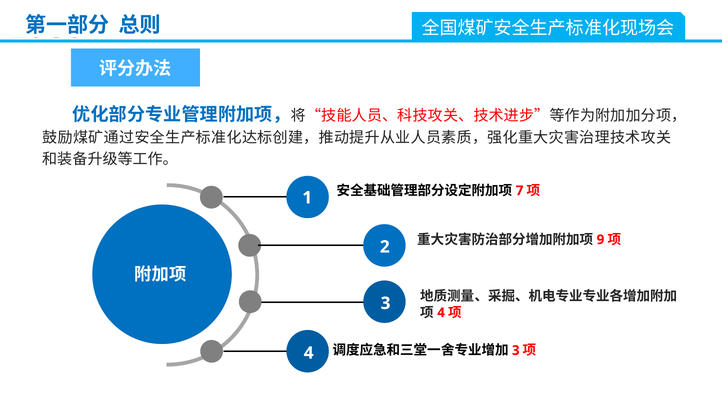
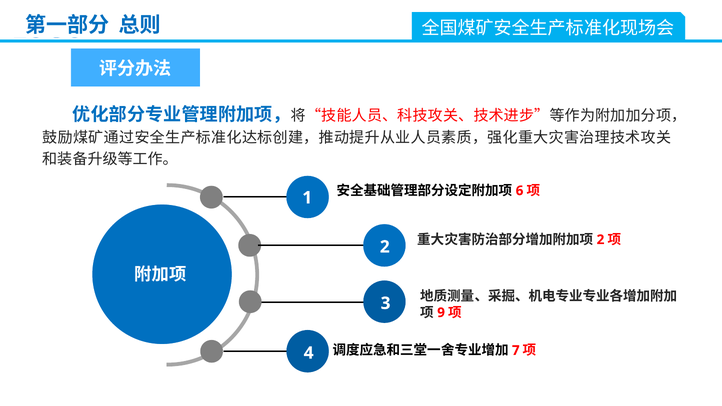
7: 7 -> 6 (520, 191)
9: 9 -> 2 (600, 240)
4: 4 -> 9 (441, 313)
3: 3 -> 7 (516, 350)
